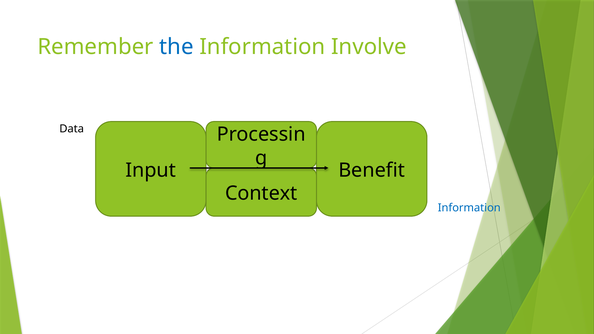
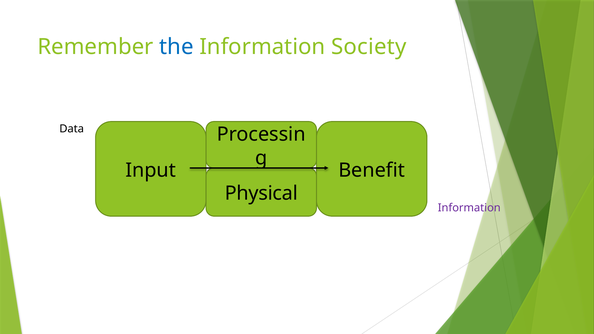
Involve: Involve -> Society (369, 47)
Context: Context -> Physical (261, 193)
Information colour: blue -> purple (469, 208)
